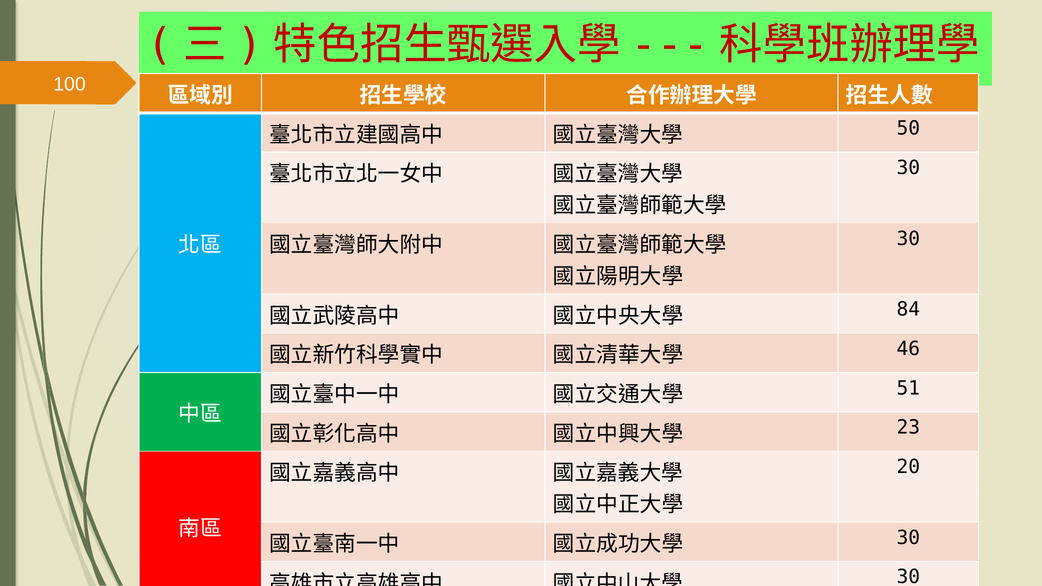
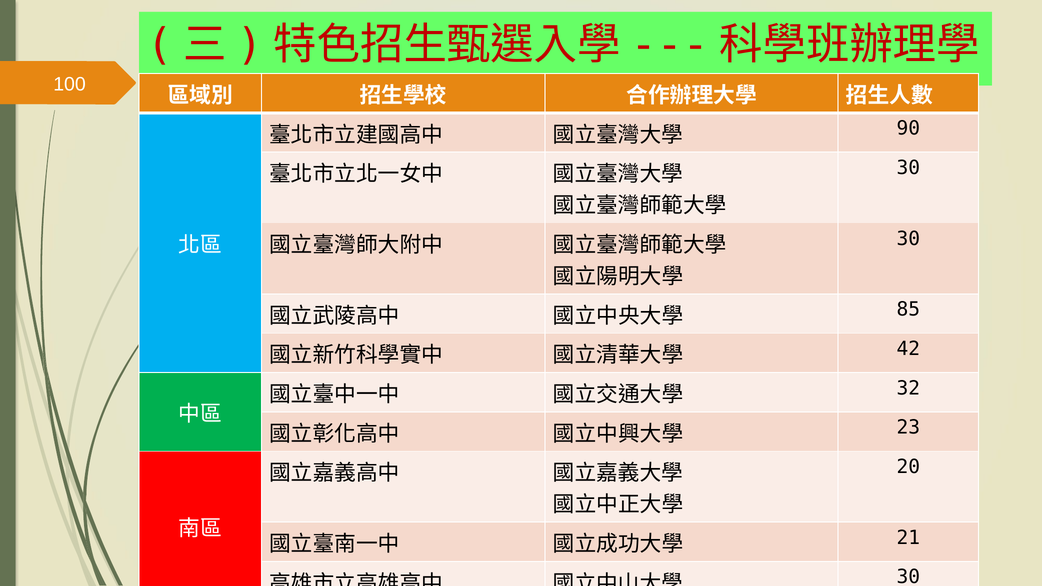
50: 50 -> 90 (908, 128)
84: 84 -> 85 (908, 310)
46: 46 -> 42 (908, 349)
51: 51 -> 32 (908, 388)
30: 30 -> 21 (908, 538)
